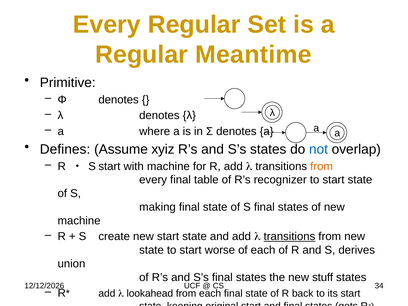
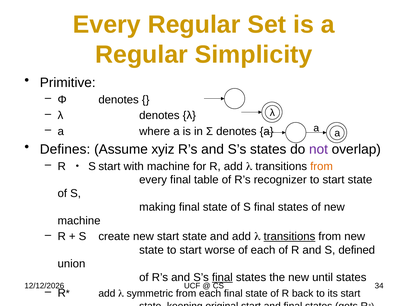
Meantime: Meantime -> Simplicity (254, 54)
not colour: blue -> purple (319, 149)
derives: derives -> defined (357, 250)
final underline: none -> present (222, 277)
stuff: stuff -> until (323, 277)
lookahead: lookahead -> symmetric (150, 294)
